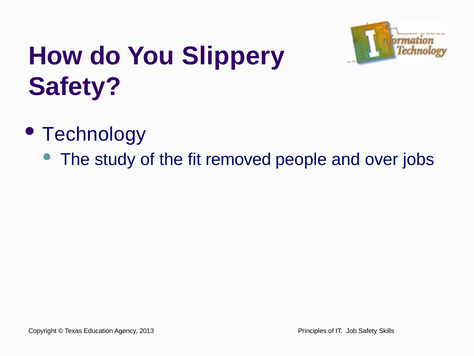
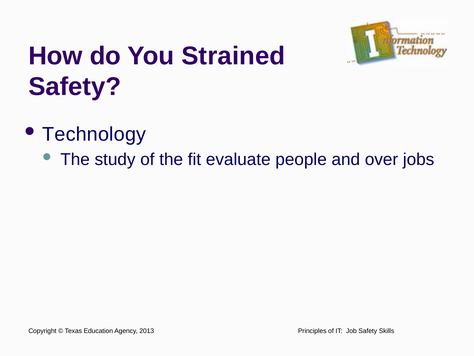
Slippery: Slippery -> Strained (233, 56)
removed: removed -> evaluate (238, 159)
